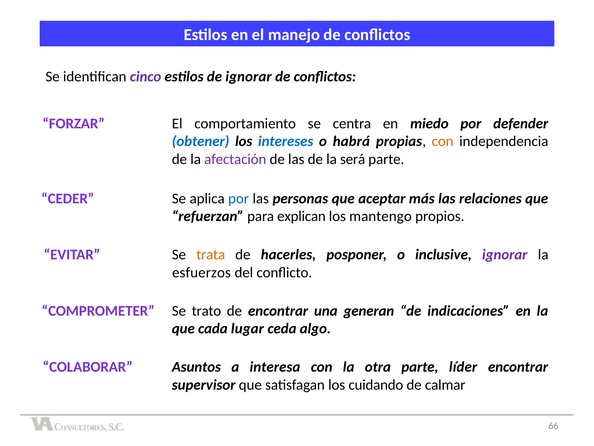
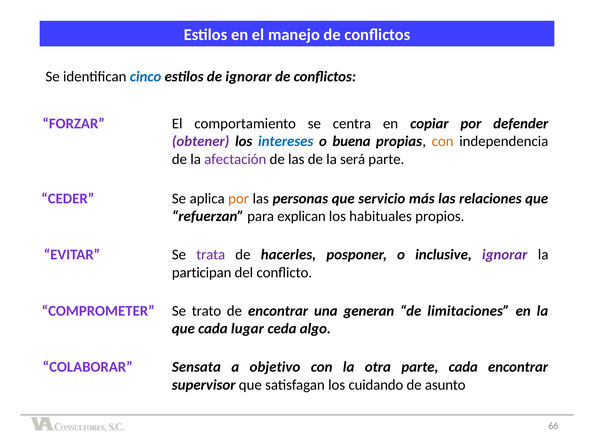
cinco colour: purple -> blue (146, 77)
miedo: miedo -> copiar (429, 123)
obtener colour: blue -> purple (201, 141)
habrá: habrá -> buena (351, 141)
por colour: blue -> orange (239, 198)
aceptar: aceptar -> servicio (382, 198)
mantengo: mantengo -> habituales (381, 216)
trata colour: orange -> purple (211, 254)
esfuerzos: esfuerzos -> participan (202, 272)
indicaciones: indicaciones -> limitaciones (468, 311)
Asuntos: Asuntos -> Sensata (196, 367)
interesa: interesa -> objetivo (275, 367)
parte líder: líder -> cada (463, 367)
calmar: calmar -> asunto (445, 384)
